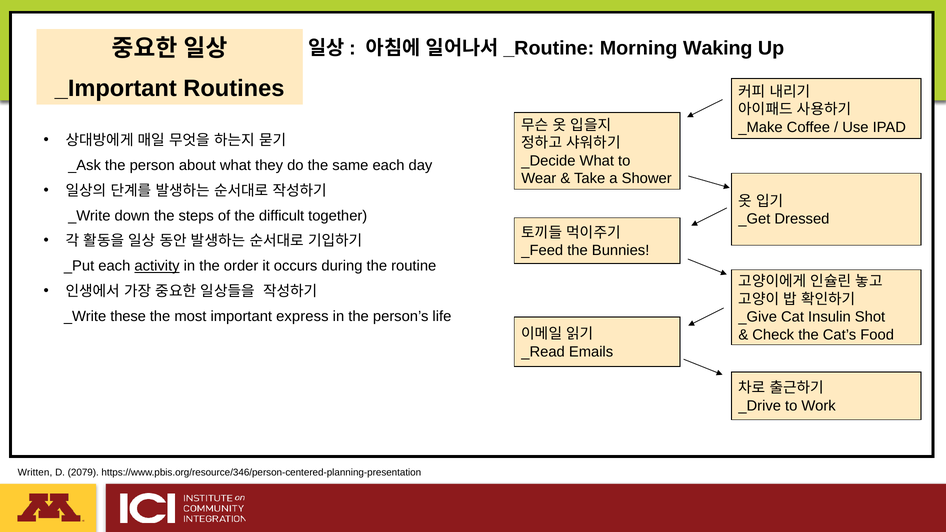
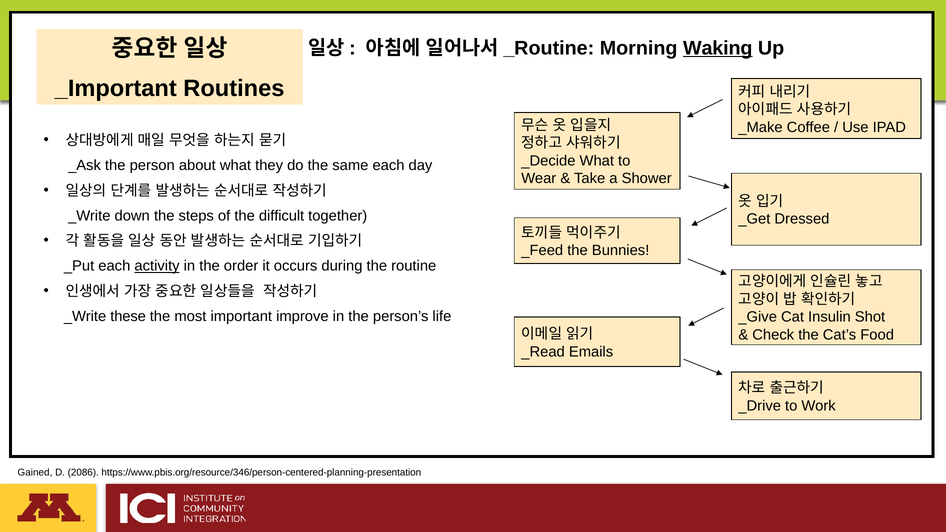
Waking underline: none -> present (718, 48)
express: express -> improve (302, 316)
Written: Written -> Gained (35, 473)
2079: 2079 -> 2086 (83, 473)
